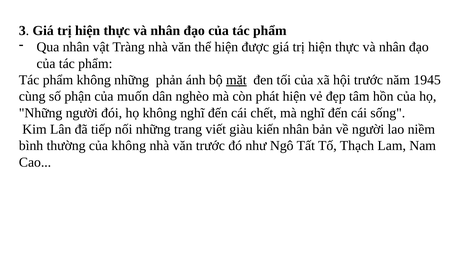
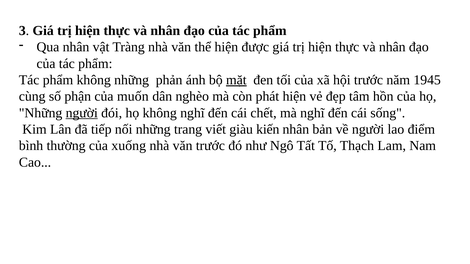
người underline: none -> present (82, 113)
niềm: niềm -> điểm (421, 129)
của không: không -> xuống (129, 146)
